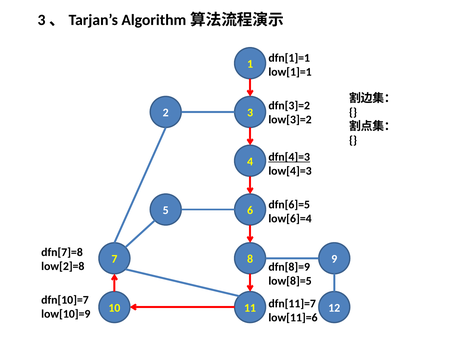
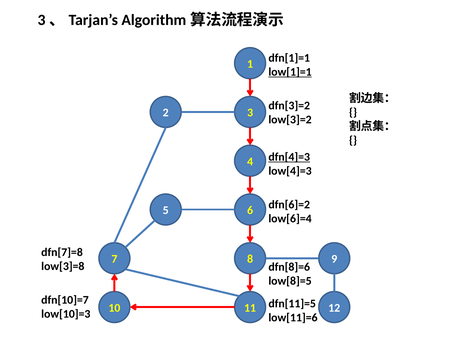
low[1]=1 underline: none -> present (290, 72)
dfn[6]=5: dfn[6]=5 -> dfn[6]=2 (289, 204)
low[2]=8: low[2]=8 -> low[3]=8 (63, 266)
dfn[8]=9: dfn[8]=9 -> dfn[8]=6 (289, 267)
dfn[11]=7: dfn[11]=7 -> dfn[11]=5 (292, 303)
low[10]=9: low[10]=9 -> low[10]=3 (66, 314)
